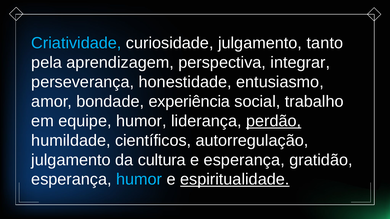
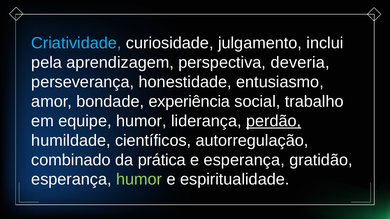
tanto: tanto -> inclui (325, 43)
integrar: integrar -> deveria (300, 63)
julgamento: julgamento -> combinado (71, 160)
cultura: cultura -> prática (162, 160)
humor colour: light blue -> light green (139, 180)
espiritualidade underline: present -> none (235, 180)
